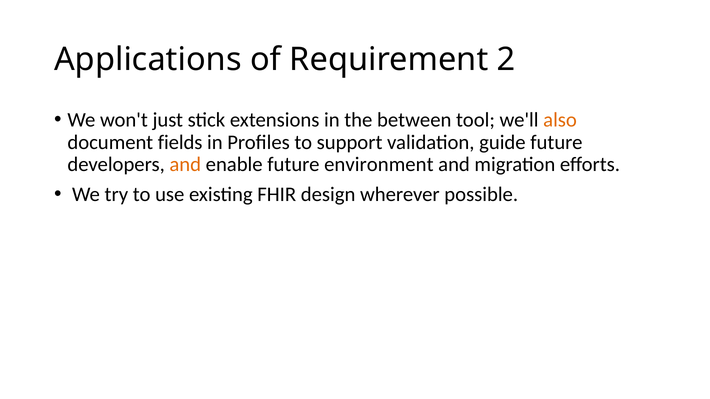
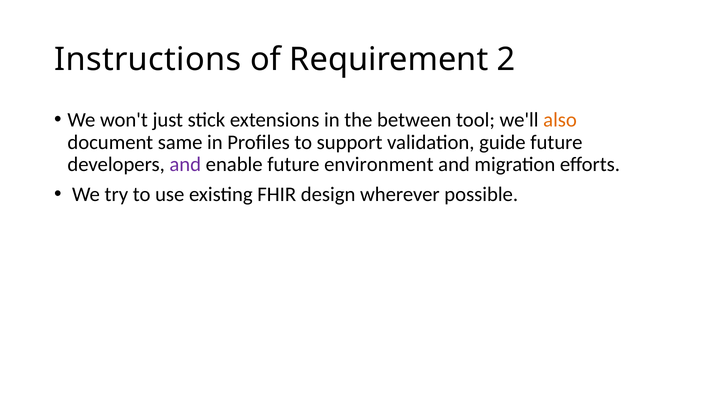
Applications: Applications -> Instructions (148, 60)
fields: fields -> same (180, 142)
and colour: orange -> purple (185, 165)
